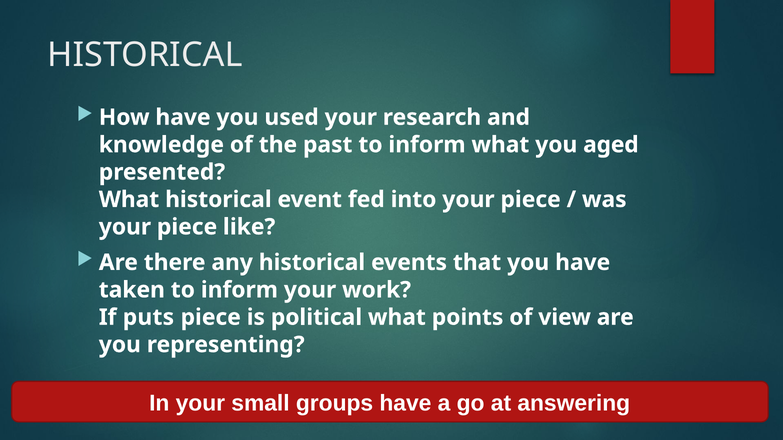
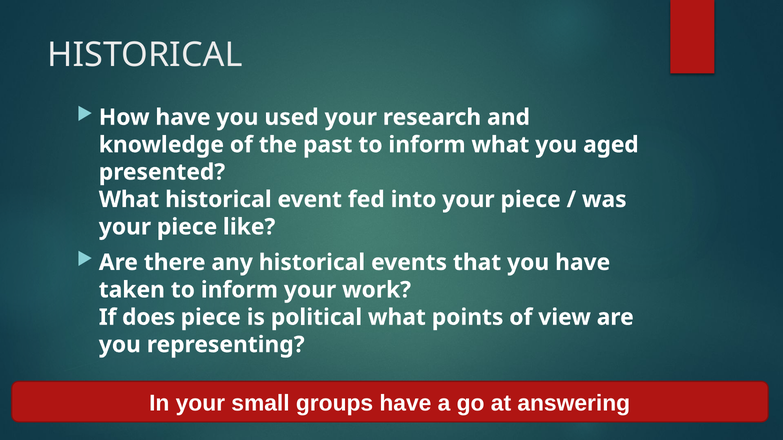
puts: puts -> does (149, 318)
